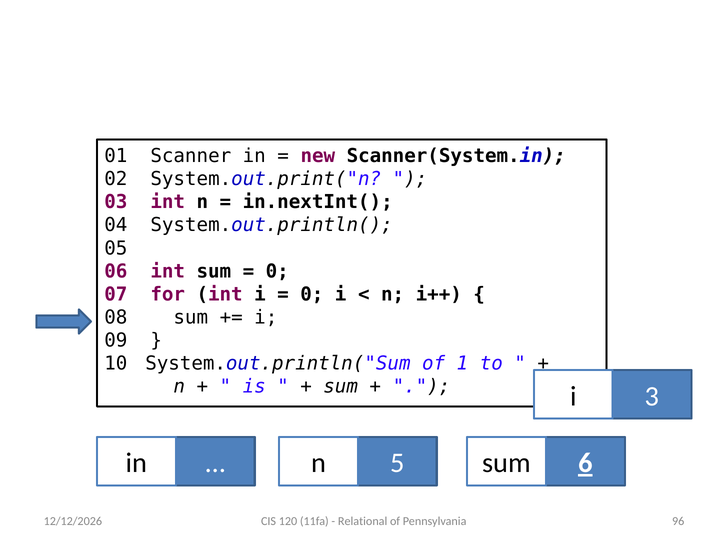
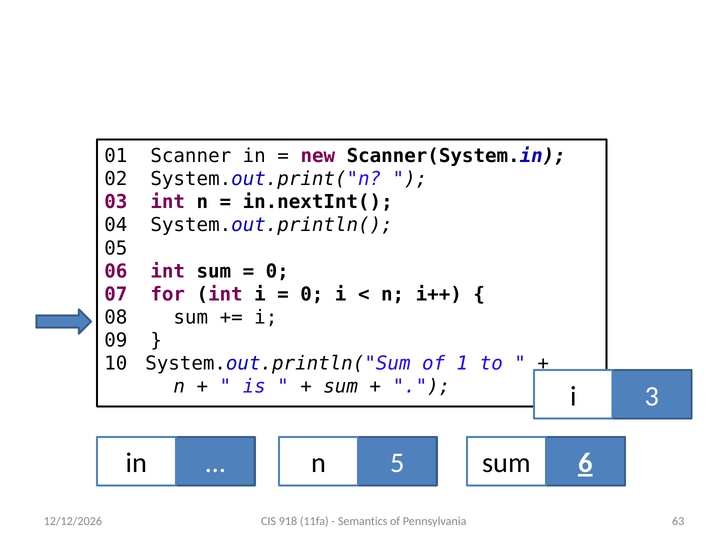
120: 120 -> 918 (288, 521)
Relational: Relational -> Semantics (363, 521)
96: 96 -> 63 (678, 521)
